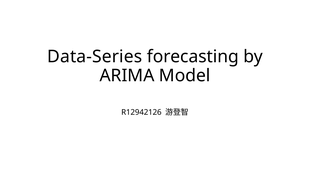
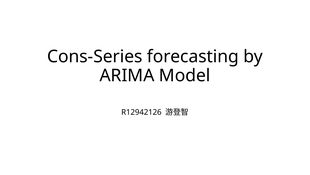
Data-Series: Data-Series -> Cons-Series (95, 56)
